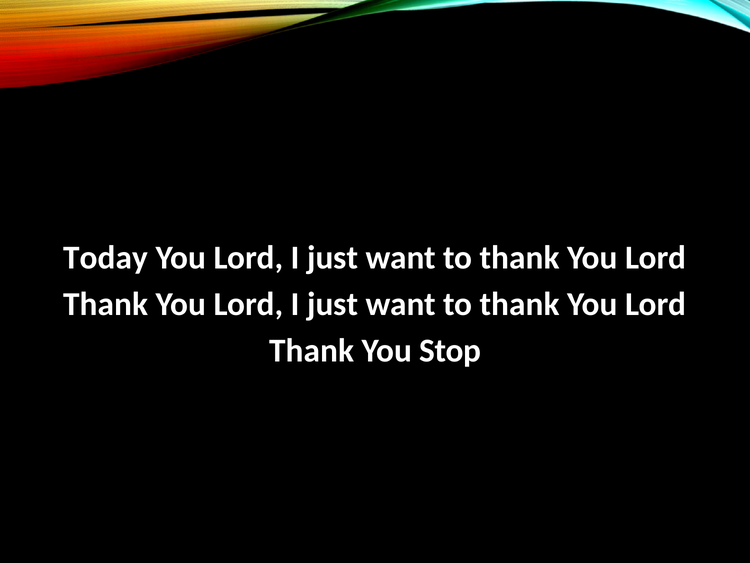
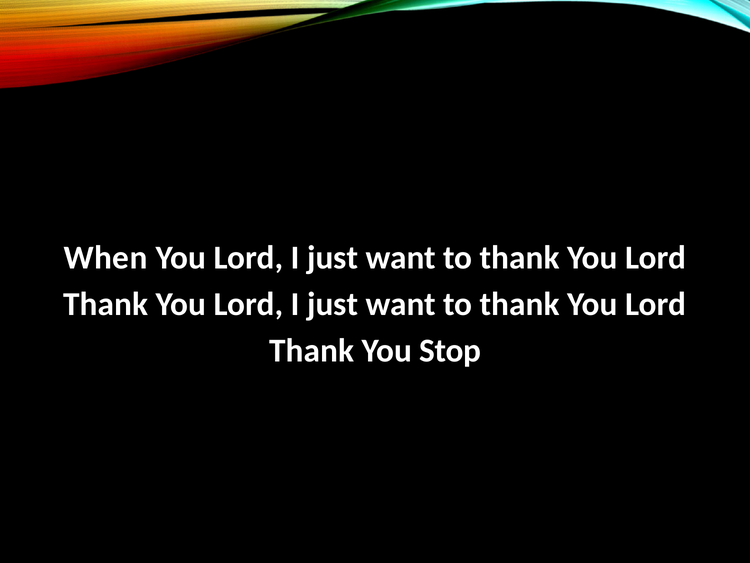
Today: Today -> When (106, 258)
